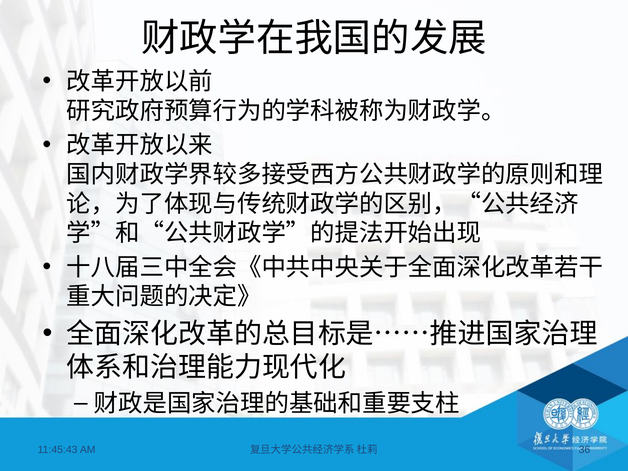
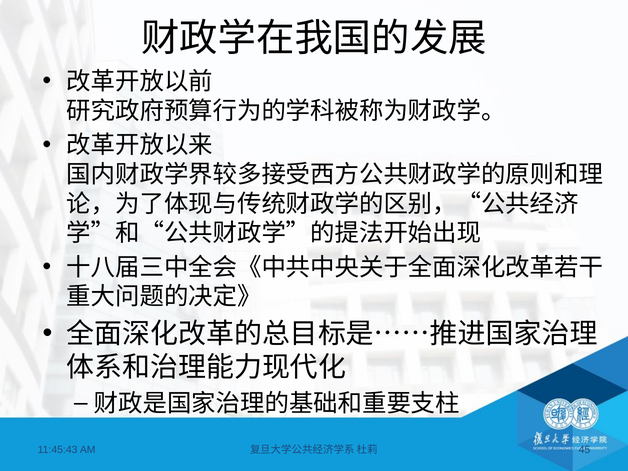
36: 36 -> 45 (584, 450)
